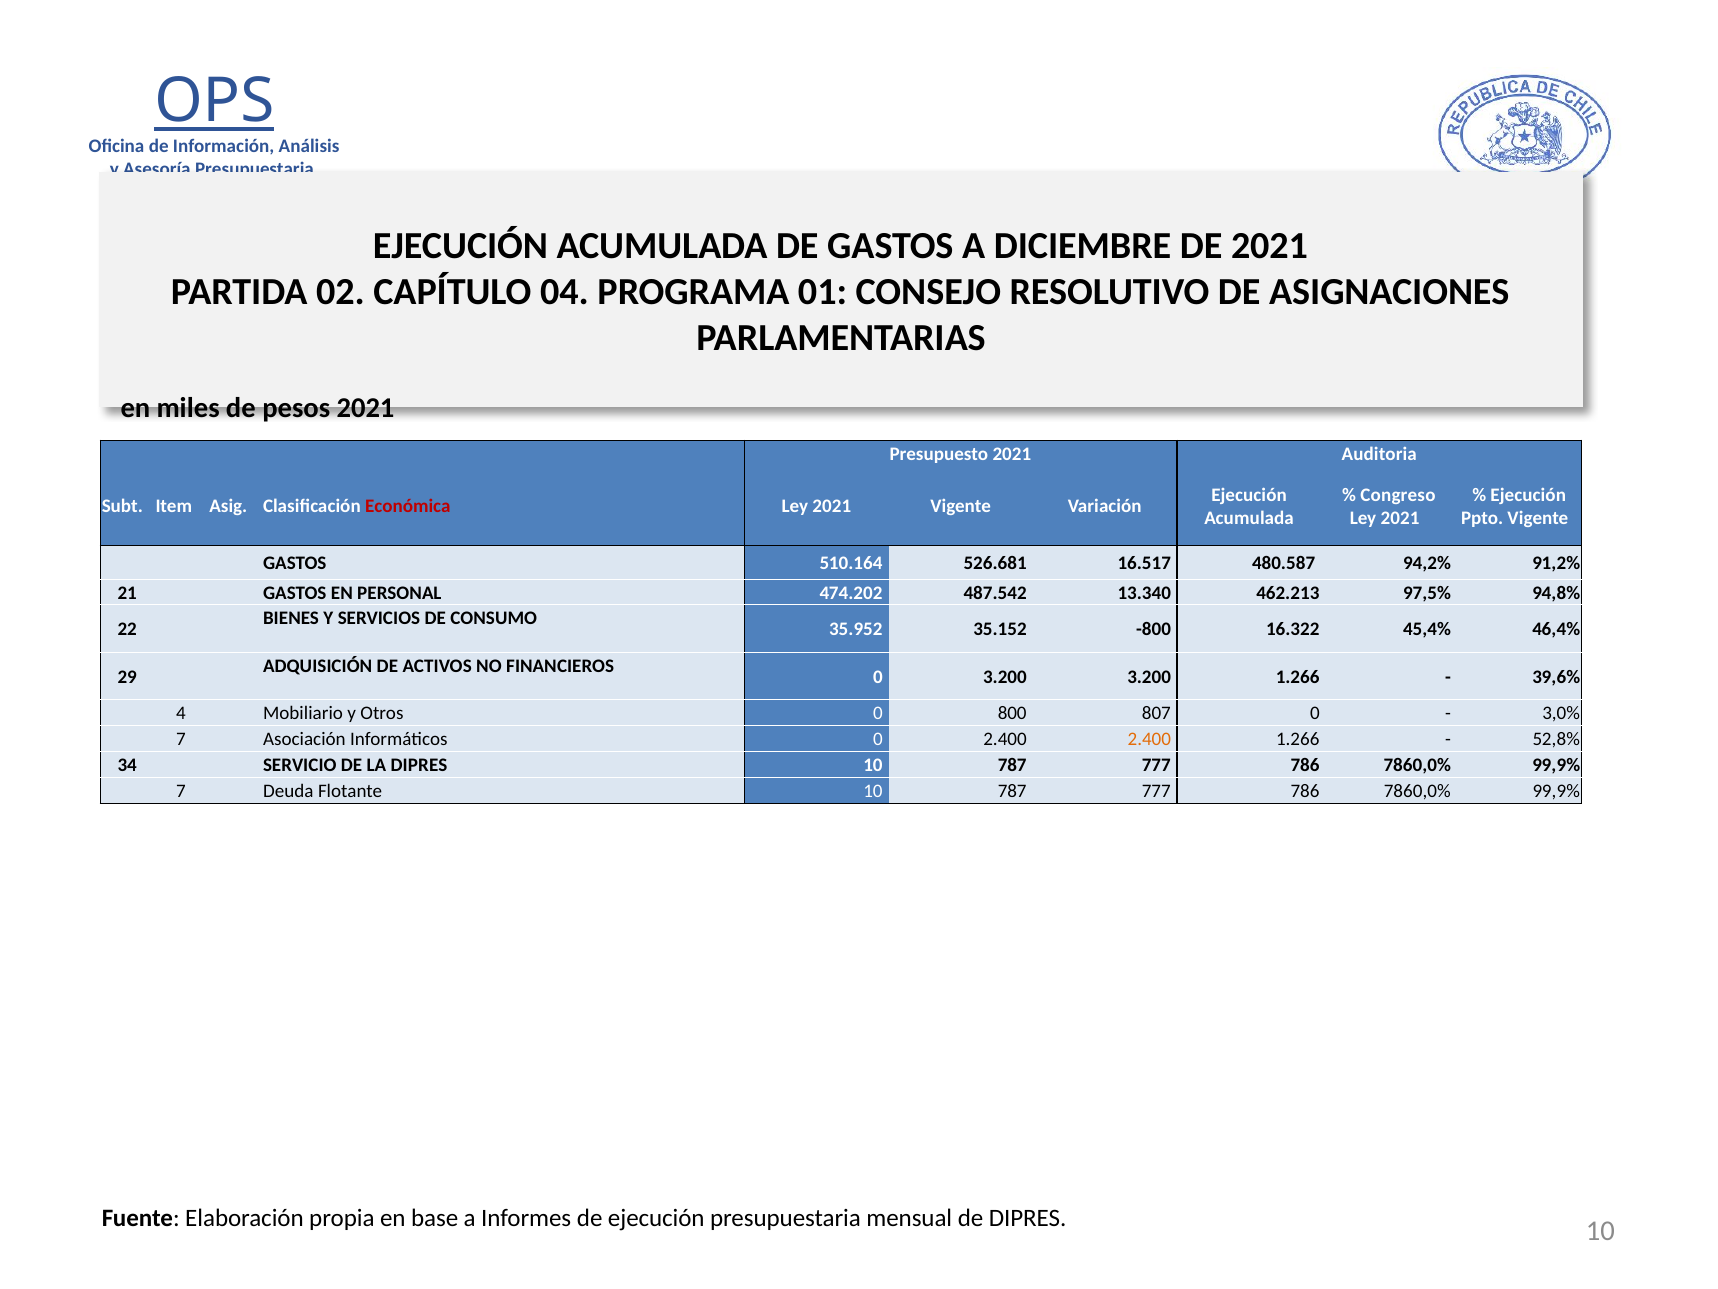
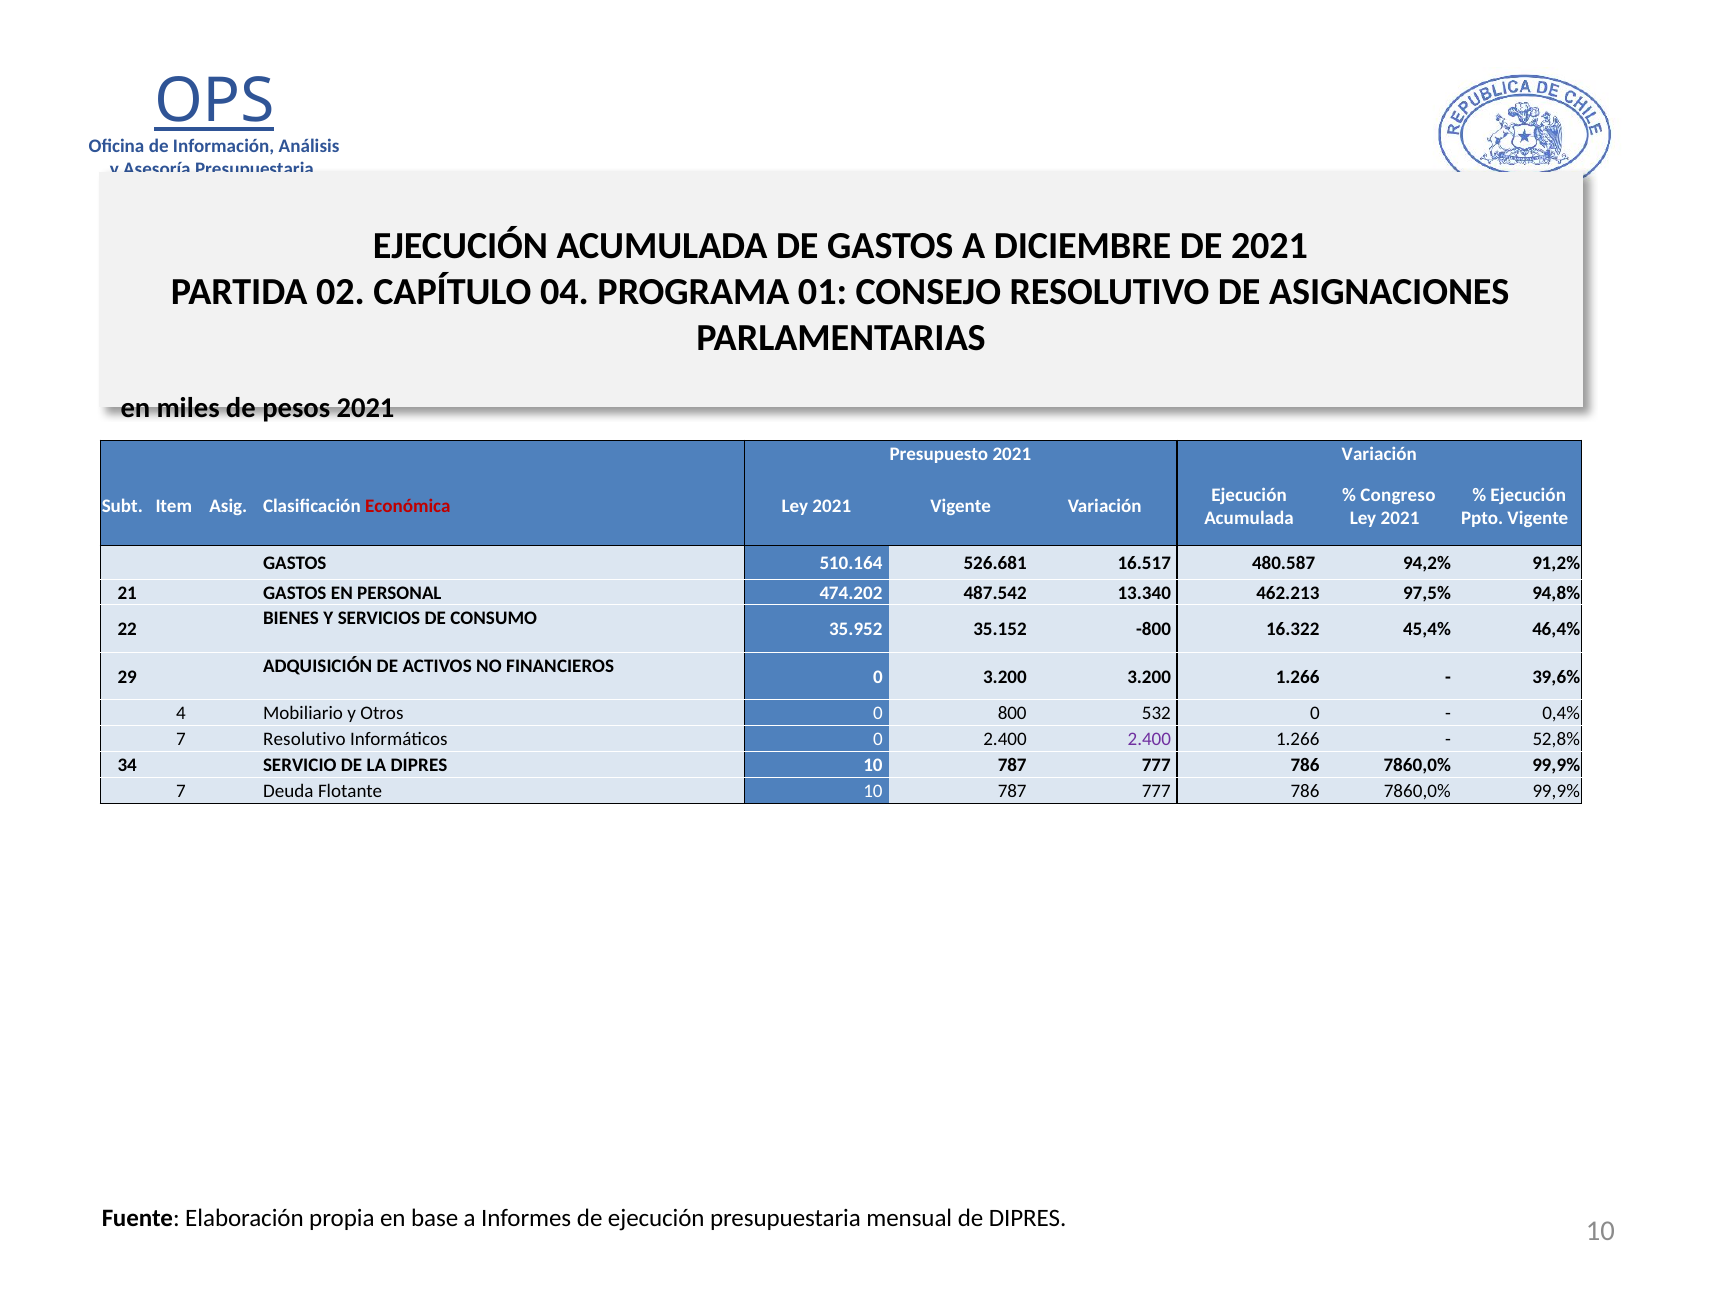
2021 Auditoria: Auditoria -> Variación (1379, 454)
807: 807 -> 532 (1156, 713)
3,0%: 3,0% -> 0,4% (1561, 713)
7 Asociación: Asociación -> Resolutivo (304, 739)
2.400 colour: orange -> purple (1149, 739)
